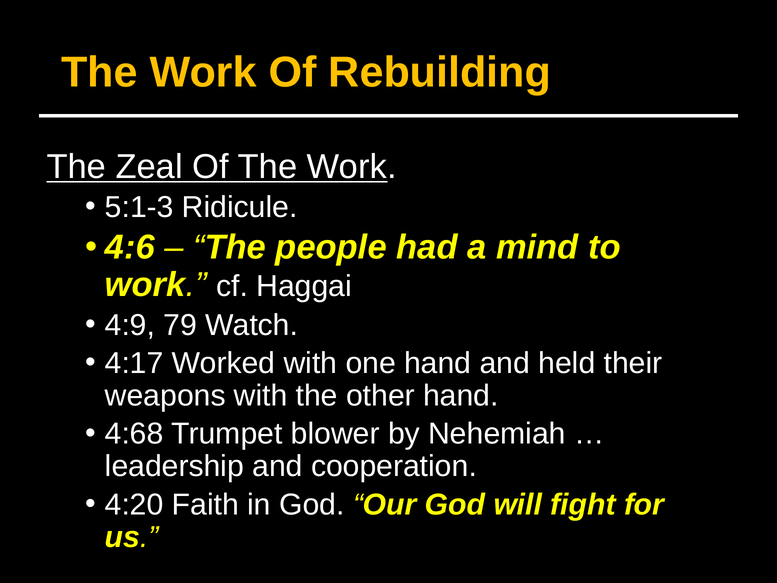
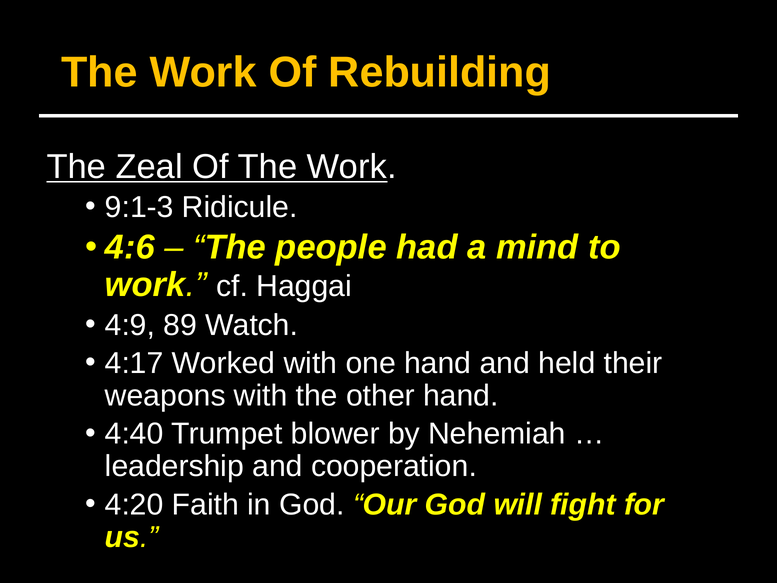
5:1-3: 5:1-3 -> 9:1-3 (139, 207)
79: 79 -> 89 (180, 325)
4:68: 4:68 -> 4:40 (134, 434)
